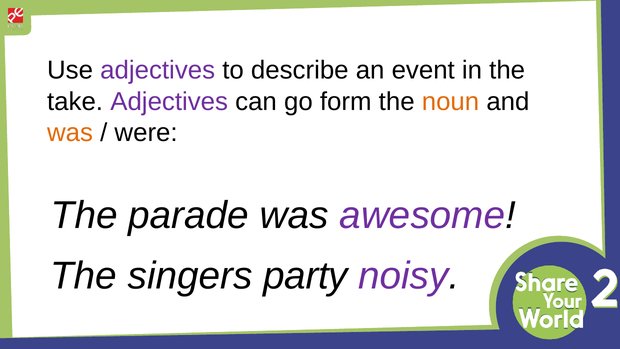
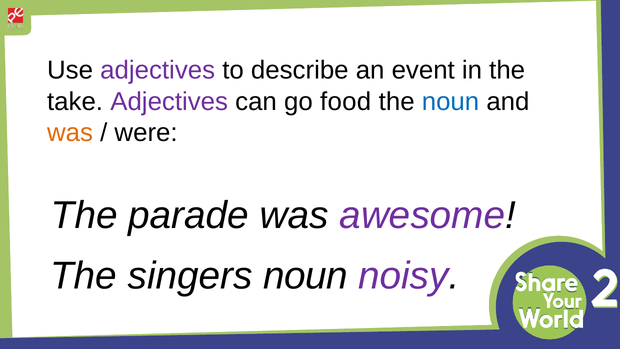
form: form -> food (346, 101)
noun colour: orange -> blue (450, 101)
singers party: party -> noun (306, 276)
